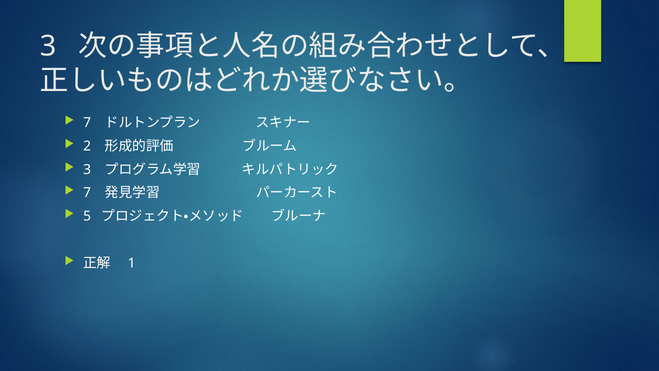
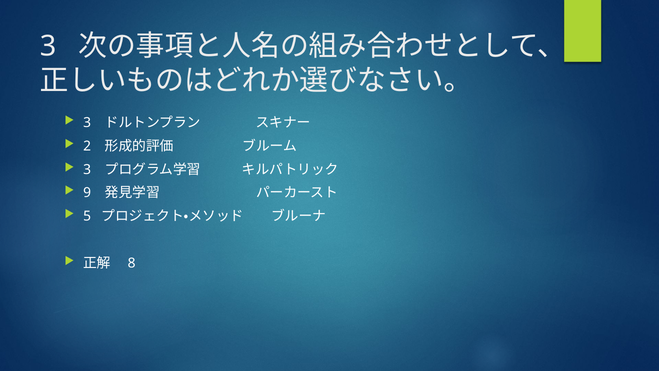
7: 7 -> 3 (87, 123)
7: 7 -> 9 (87, 193)
1: 1 -> 8 (132, 263)
